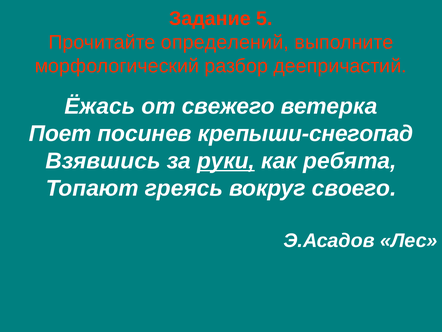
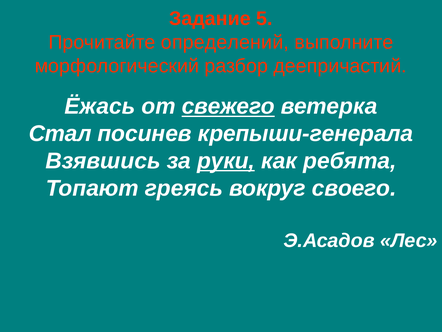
свежего underline: none -> present (228, 106)
Поет: Поет -> Стал (60, 133)
крепыши-снегопад: крепыши-снегопад -> крепыши-генерала (306, 133)
